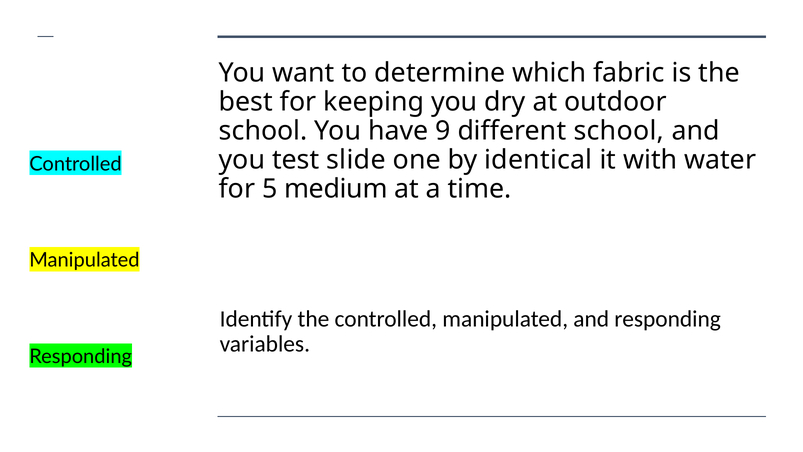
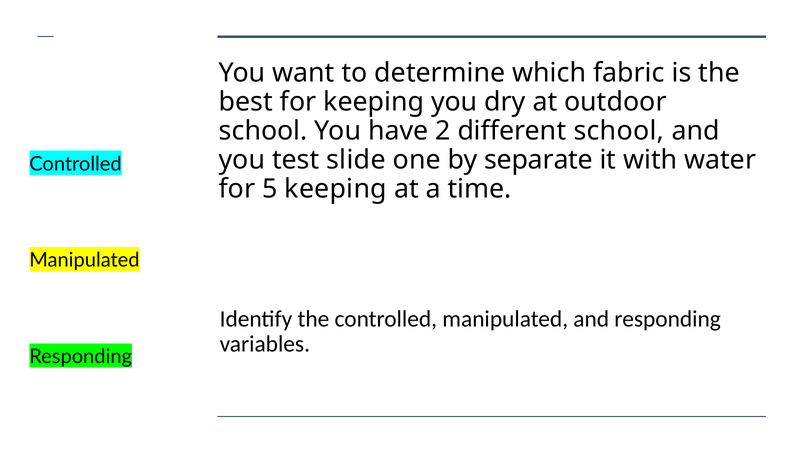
9: 9 -> 2 (443, 131)
identical: identical -> separate (539, 160)
5 medium: medium -> keeping (336, 189)
